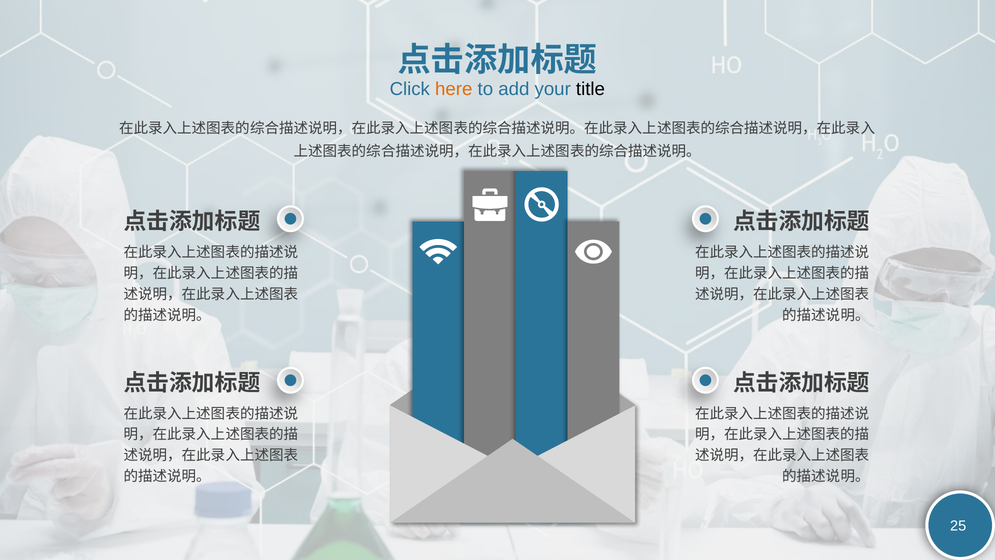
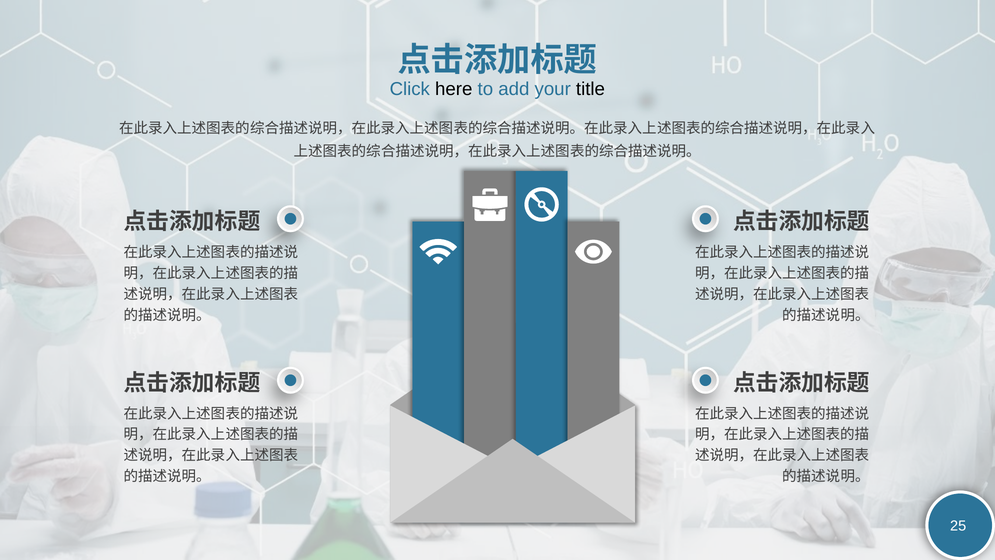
here colour: orange -> black (454, 89)
